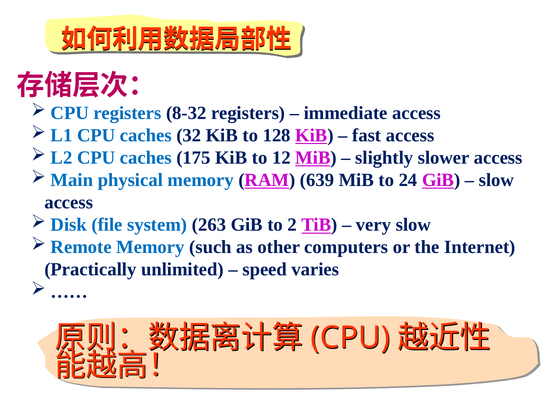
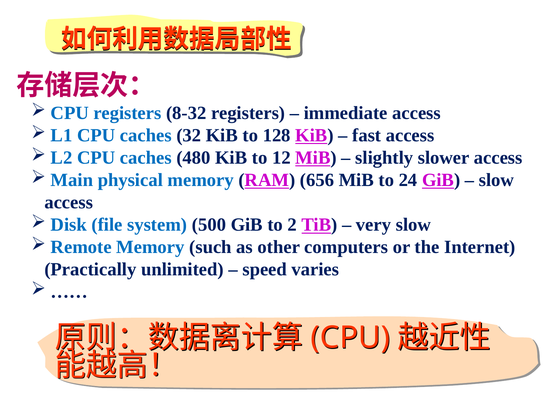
175: 175 -> 480 (193, 158)
639: 639 -> 656 (317, 180)
263: 263 -> 500 (209, 225)
